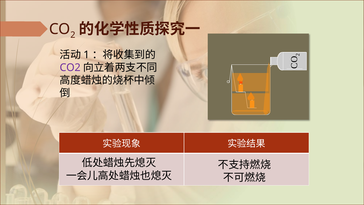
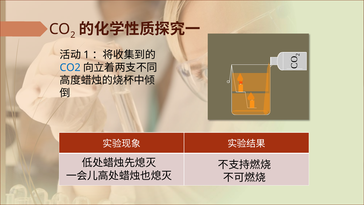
CO2 colour: purple -> blue (70, 68)
